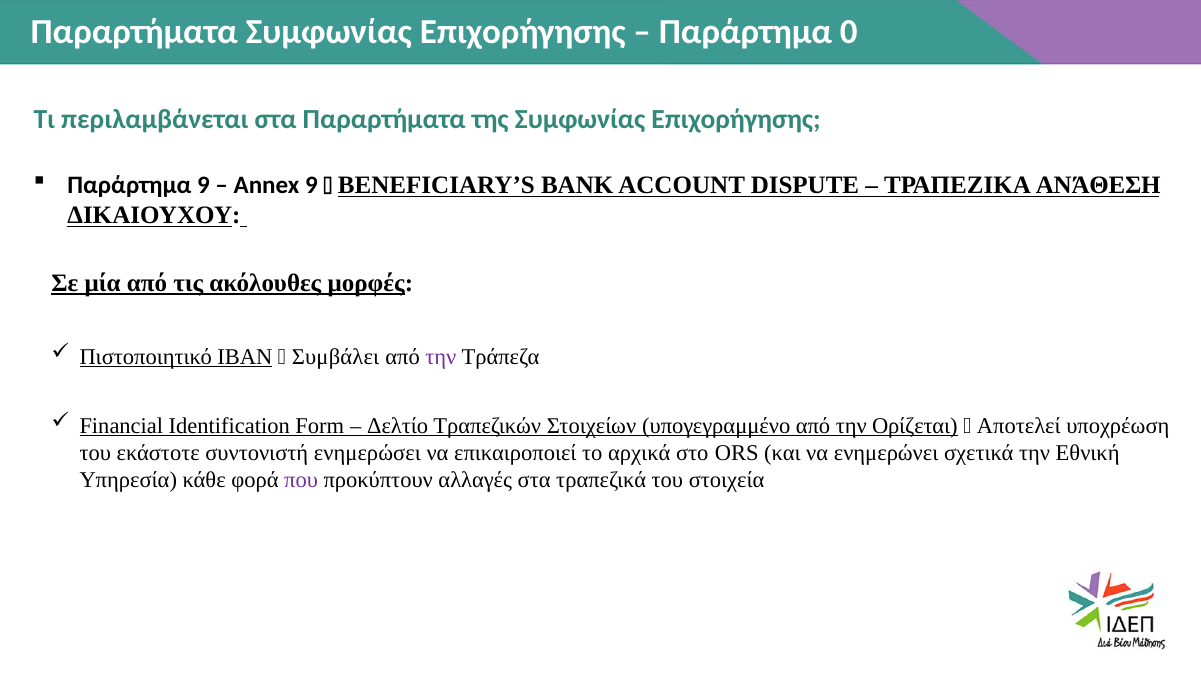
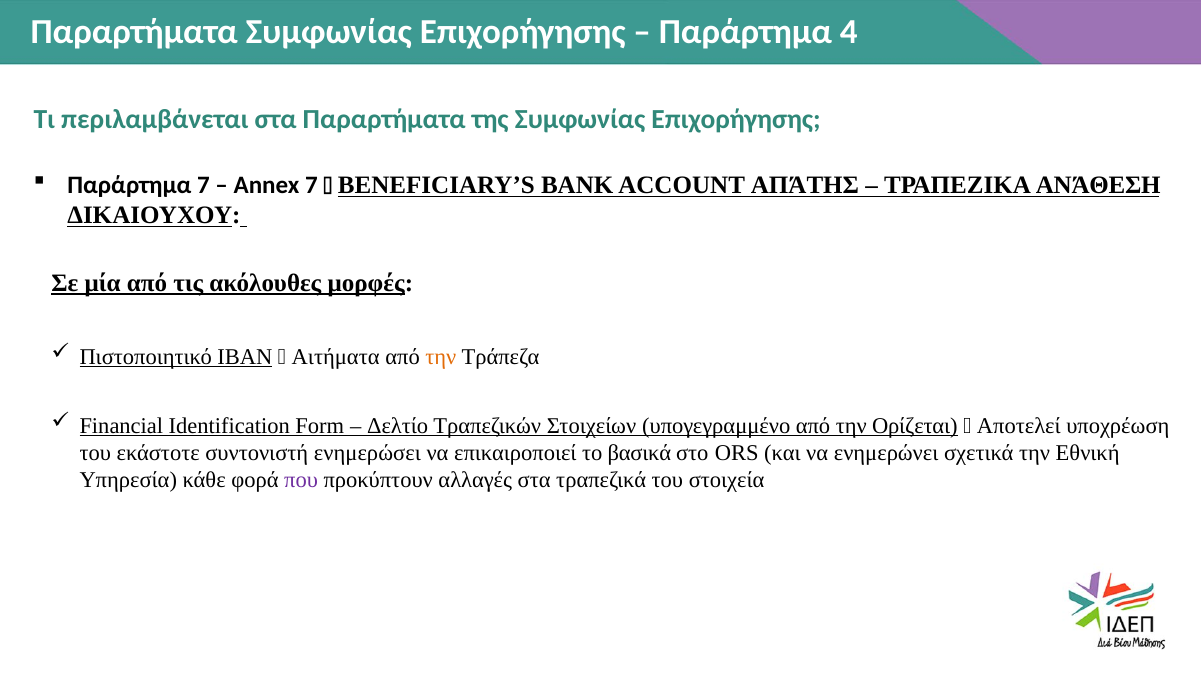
0: 0 -> 4 (849, 32)
Παράρτημα 9: 9 -> 7 (203, 185)
Annex 9: 9 -> 7 (312, 185)
DISPUTE: DISPUTE -> ΑΠΆΤΗΣ (805, 185)
Συμβάλει: Συμβάλει -> Αιτήματα (336, 356)
την colour: purple -> orange (441, 356)
αρχικά: αρχικά -> βασικά (639, 452)
